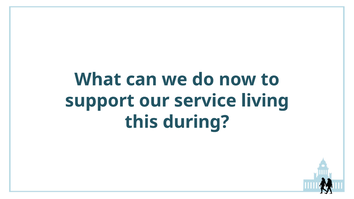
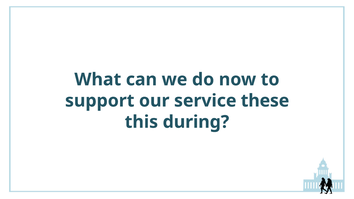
living: living -> these (265, 101)
